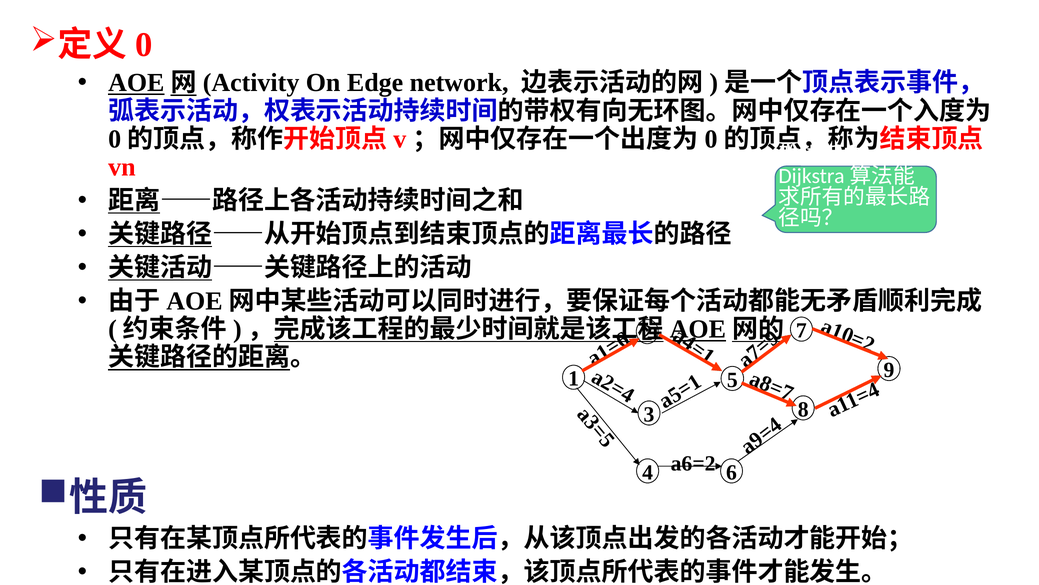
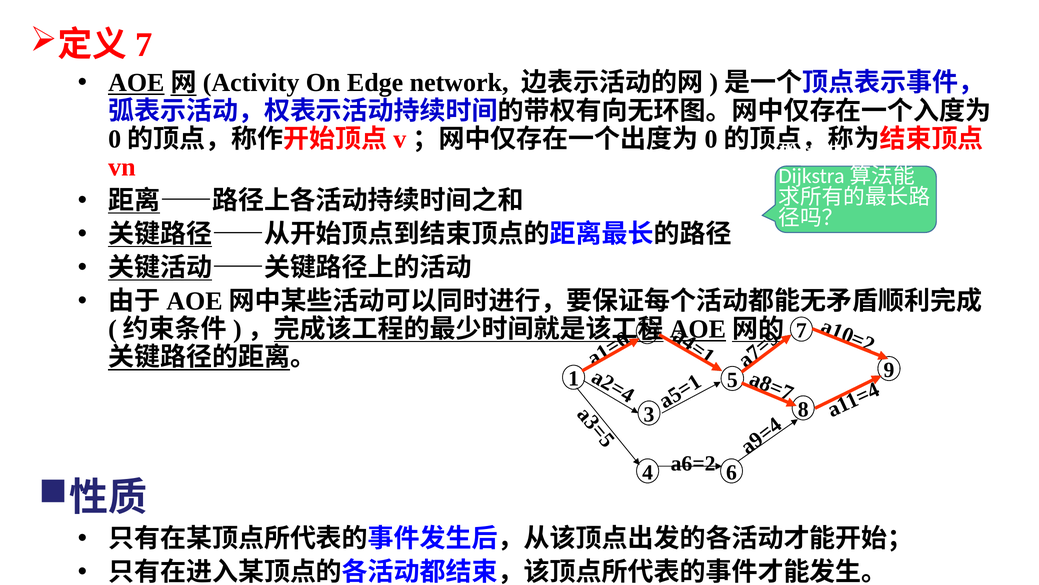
0: 0 -> 7 (144, 45)
